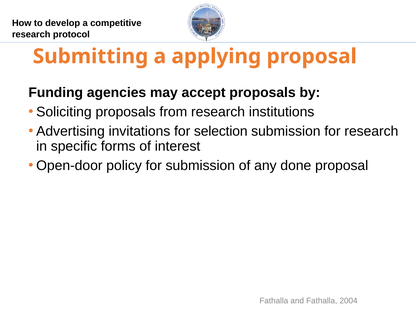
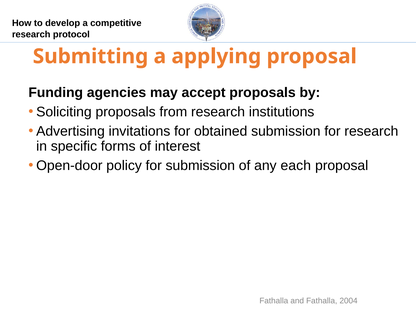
selection: selection -> obtained (221, 131)
done: done -> each (296, 165)
